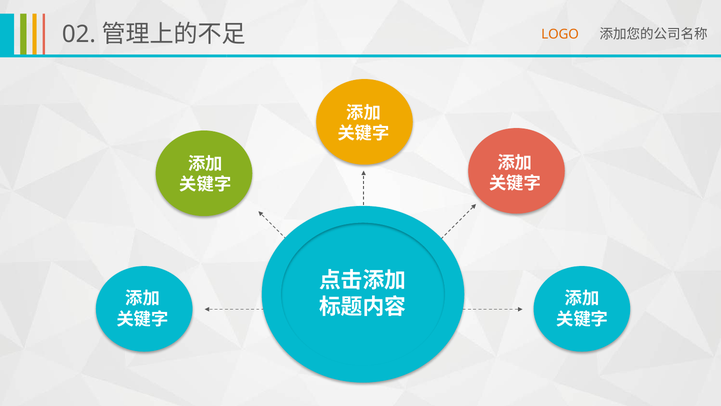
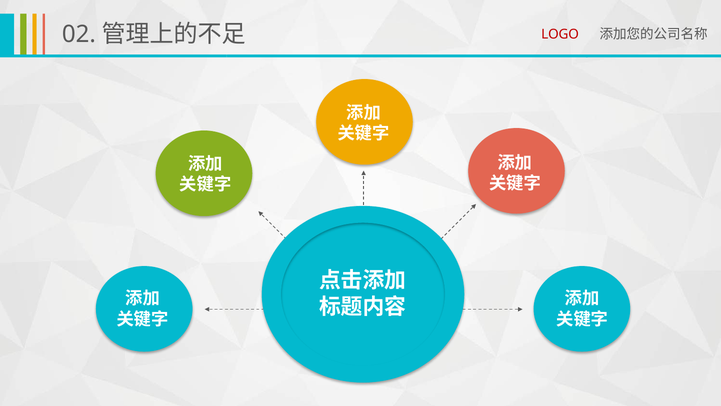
LOGO colour: orange -> red (560, 35)
